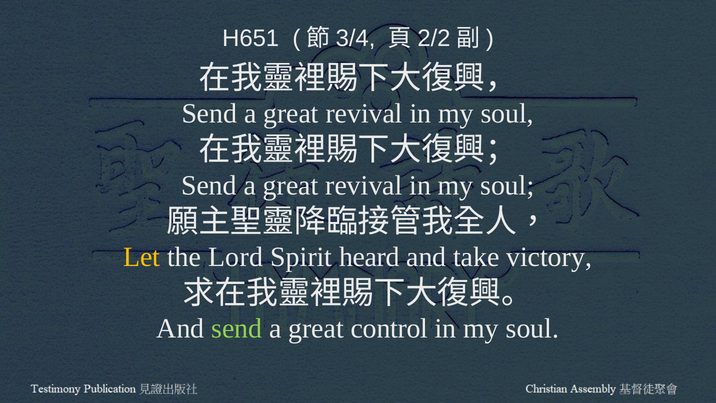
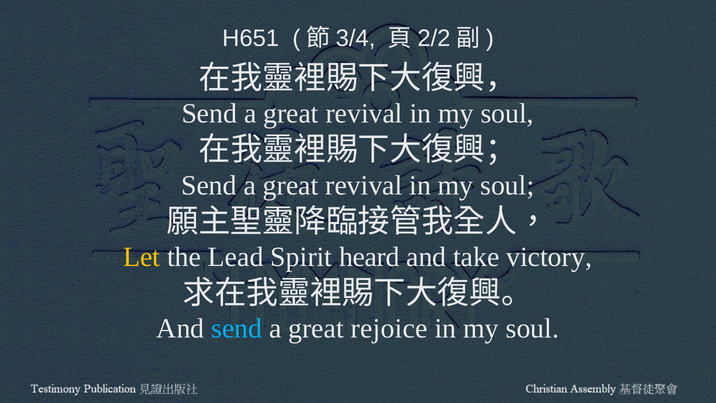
Lord: Lord -> Lead (236, 257)
send colour: light green -> light blue (237, 329)
control: control -> rejoice (389, 329)
